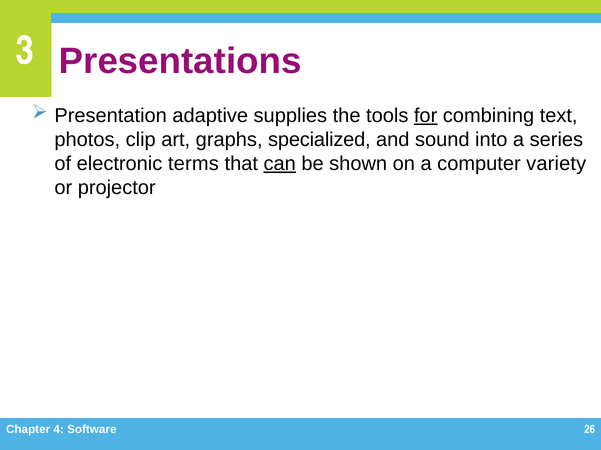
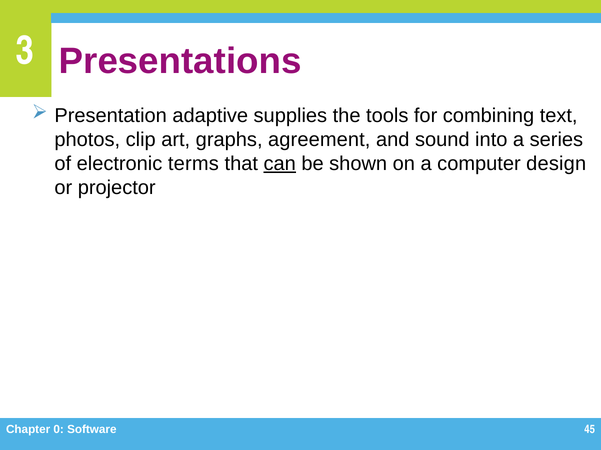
for underline: present -> none (426, 116)
specialized: specialized -> agreement (319, 140)
variety: variety -> design (556, 164)
4: 4 -> 0 (59, 430)
26: 26 -> 45 (590, 430)
